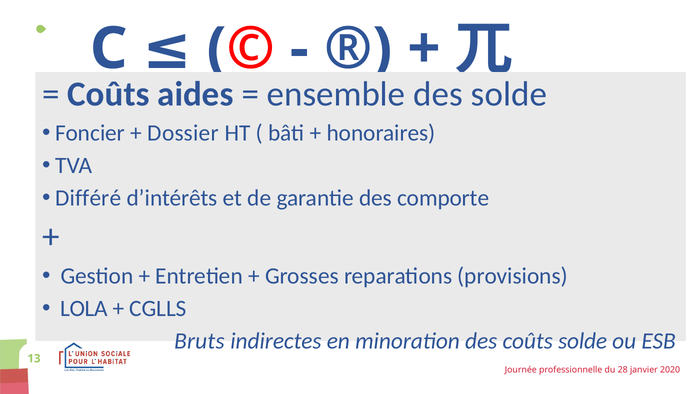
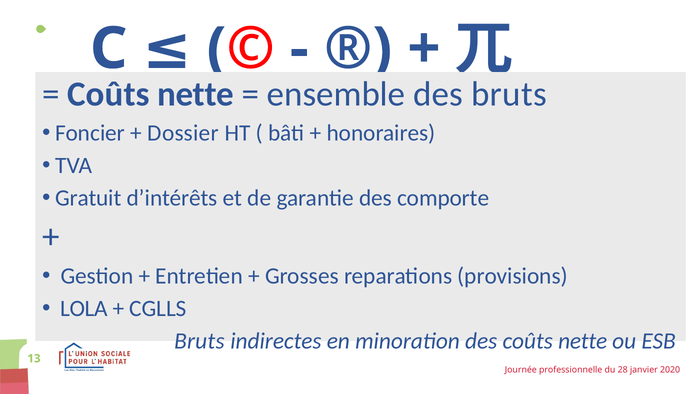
aides: aides -> nette (196, 94)
des solde: solde -> bruts (509, 94)
Différé: Différé -> Gratuit (88, 198)
des coûts solde: solde -> nette (583, 341)
